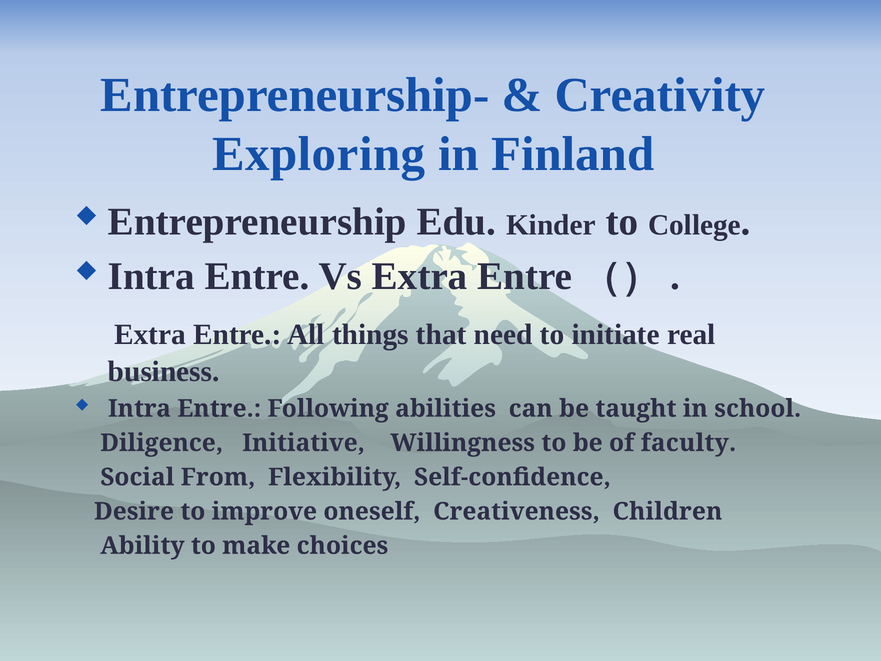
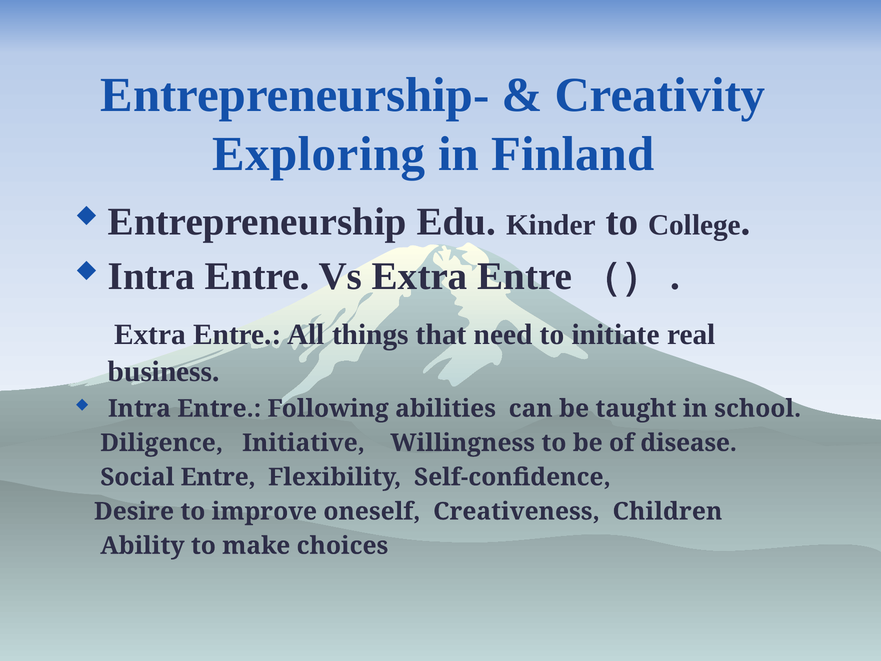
faculty: faculty -> disease (689, 443)
Social From: From -> Entre (218, 477)
